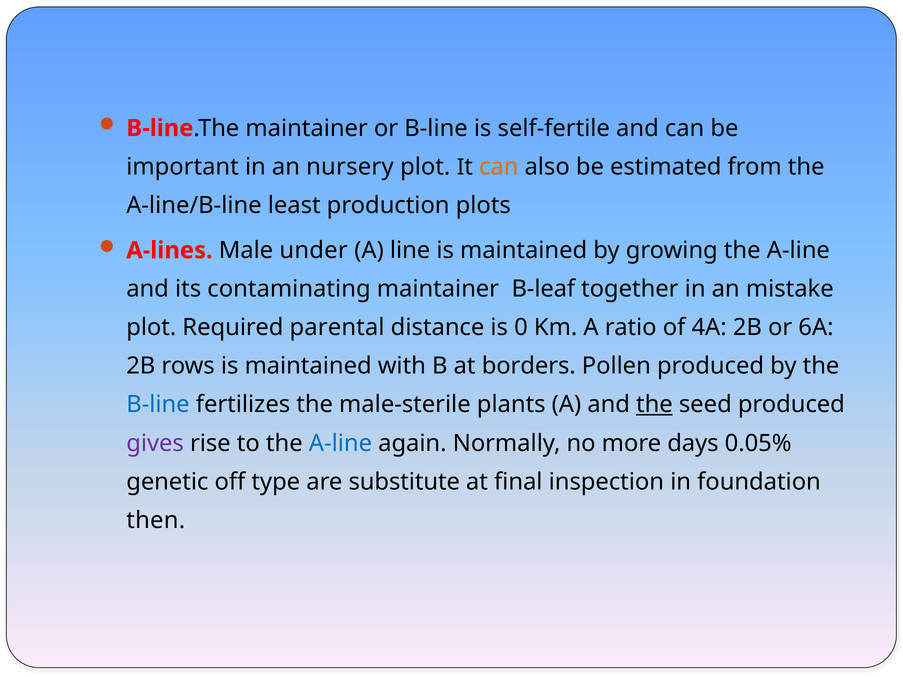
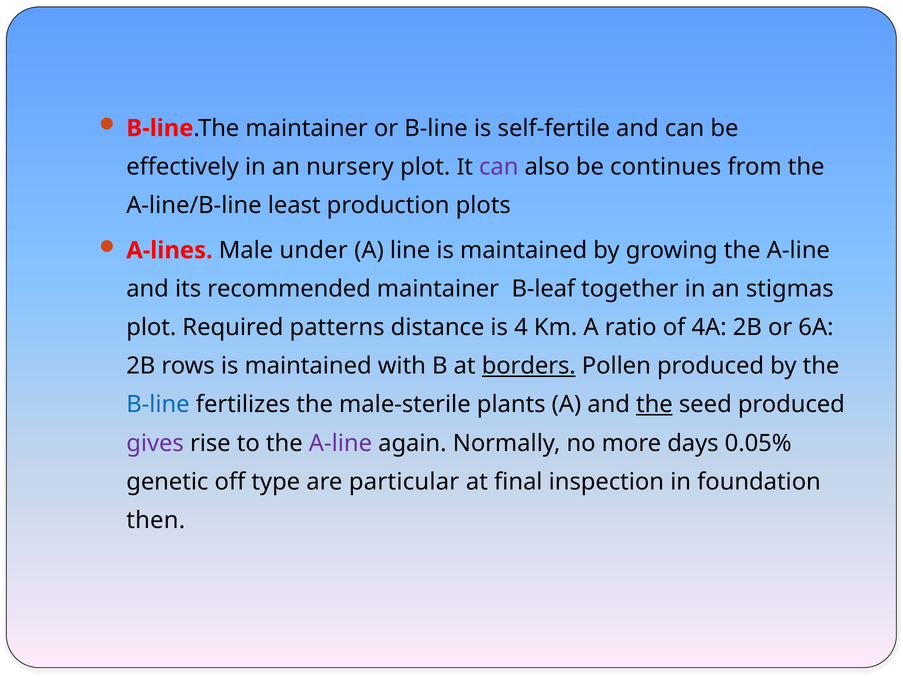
important: important -> effectively (183, 167)
can colour: orange -> purple (499, 167)
estimated: estimated -> continues (666, 167)
contaminating: contaminating -> recommended (289, 289)
mistake: mistake -> stigmas (790, 289)
parental: parental -> patterns (337, 328)
0: 0 -> 4 (521, 328)
borders underline: none -> present (529, 366)
A-line colour: blue -> purple (340, 443)
substitute: substitute -> particular (404, 482)
